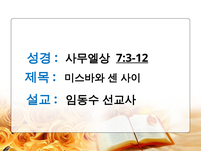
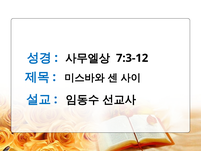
7:3-12 underline: present -> none (132, 58)
